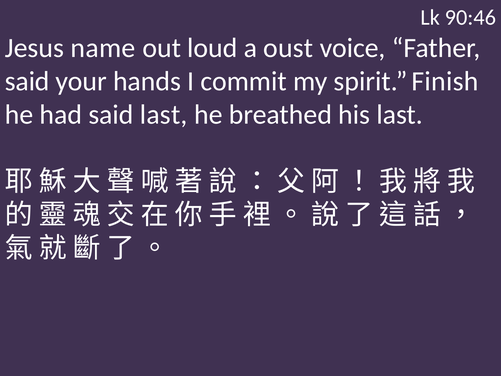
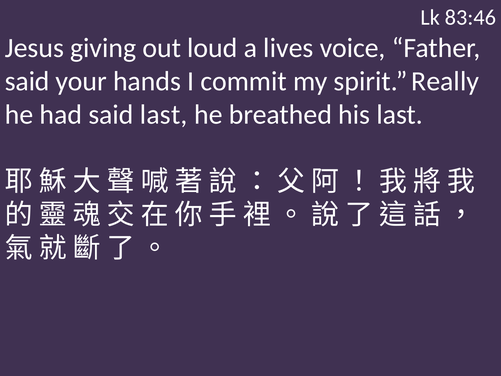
90:46: 90:46 -> 83:46 (470, 17)
name: name -> giving (103, 48)
oust: oust -> lives (288, 48)
Finish: Finish -> Really (445, 81)
